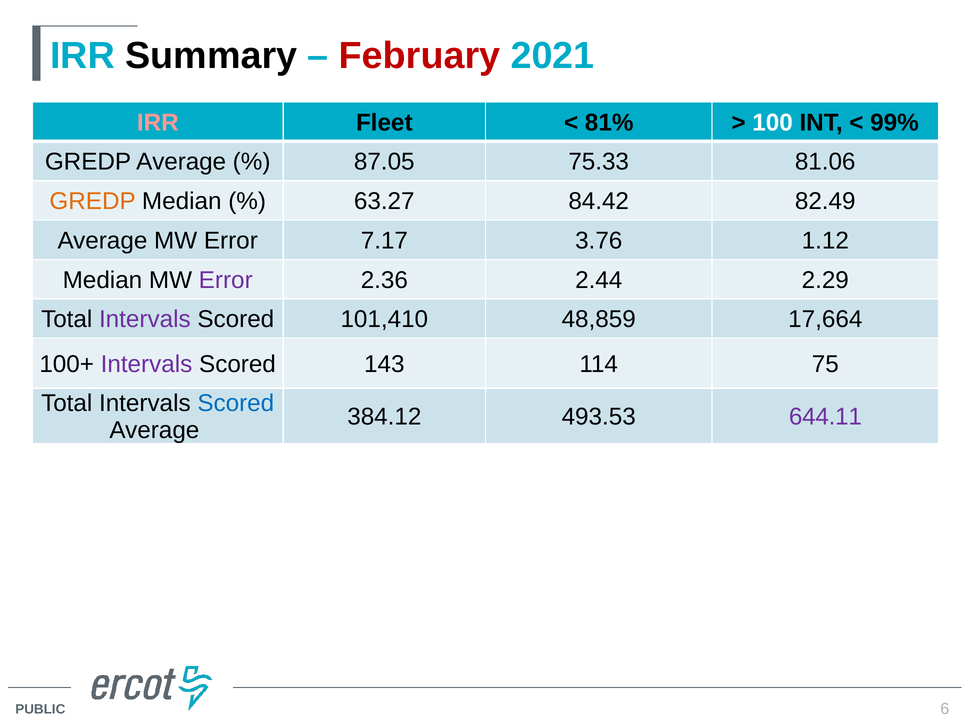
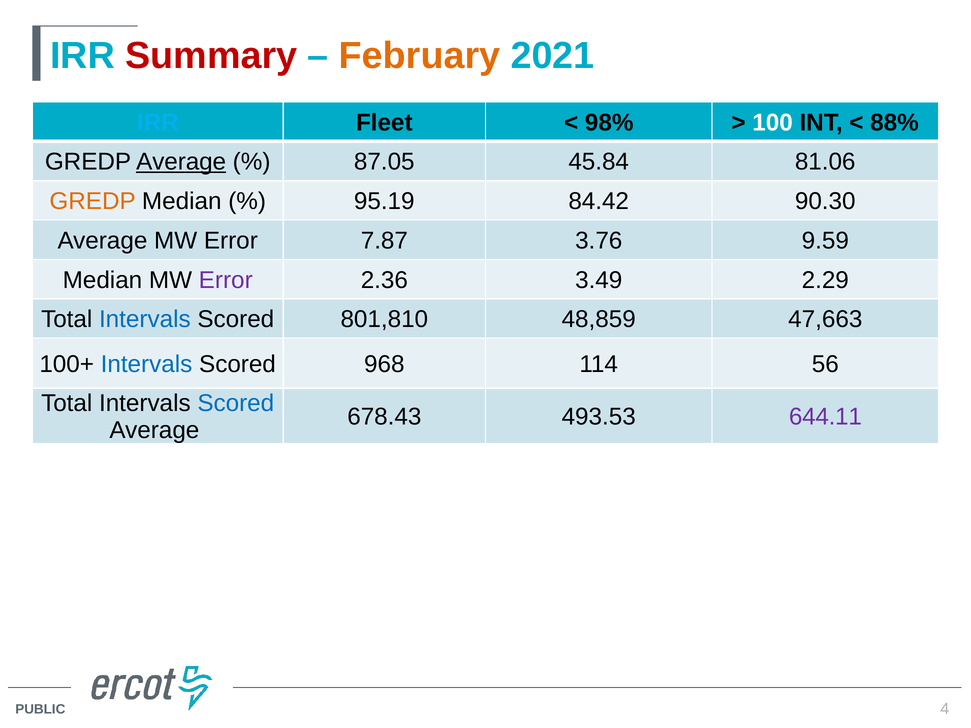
Summary colour: black -> red (211, 56)
February colour: red -> orange (420, 56)
IRR colour: pink -> light blue (158, 123)
81%: 81% -> 98% (609, 123)
99%: 99% -> 88% (894, 123)
Average underline: none -> present (181, 162)
75.33: 75.33 -> 45.84 (599, 162)
63.27: 63.27 -> 95.19 (384, 201)
82.49: 82.49 -> 90.30 (825, 201)
7.17: 7.17 -> 7.87 (384, 241)
1.12: 1.12 -> 9.59 (825, 241)
2.44: 2.44 -> 3.49 (599, 280)
Intervals colour: purple -> blue (145, 319)
101,410: 101,410 -> 801,810 (384, 319)
17,664: 17,664 -> 47,663 (825, 319)
Intervals colour: purple -> blue (147, 364)
143: 143 -> 968 (384, 364)
75: 75 -> 56 (825, 364)
384.12: 384.12 -> 678.43 (384, 417)
6: 6 -> 4 (945, 709)
